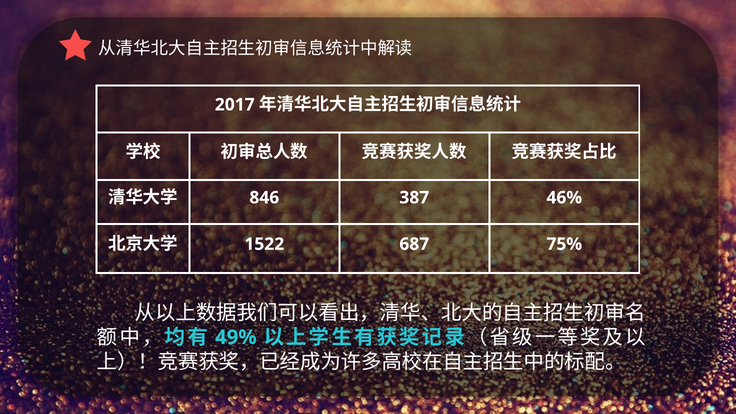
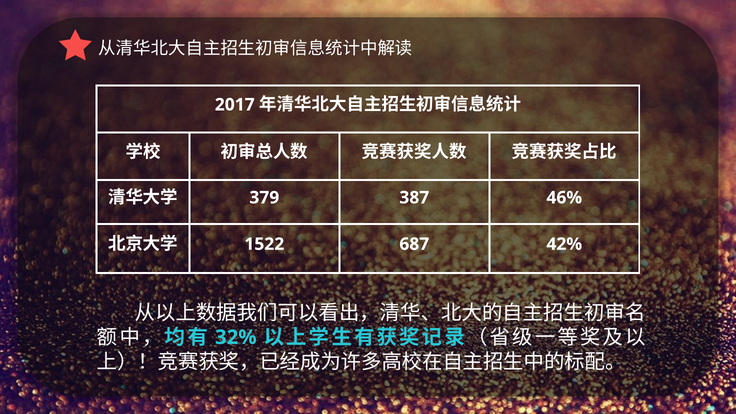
846: 846 -> 379 (264, 198)
75%: 75% -> 42% (564, 244)
49%: 49% -> 32% (236, 337)
